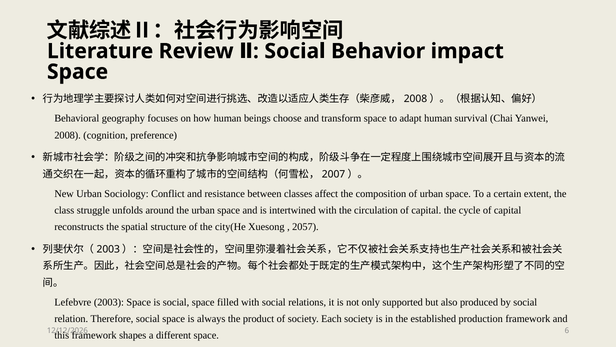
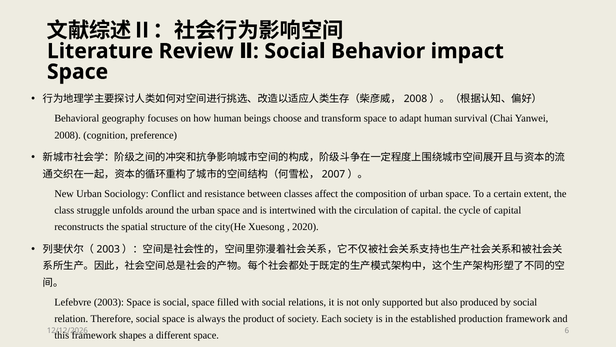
2057: 2057 -> 2020 (305, 227)
